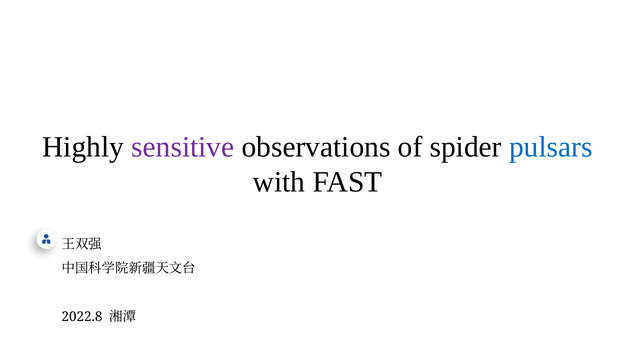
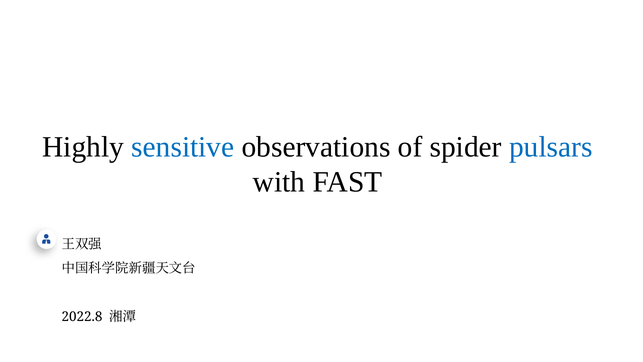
sensitive colour: purple -> blue (183, 147)
